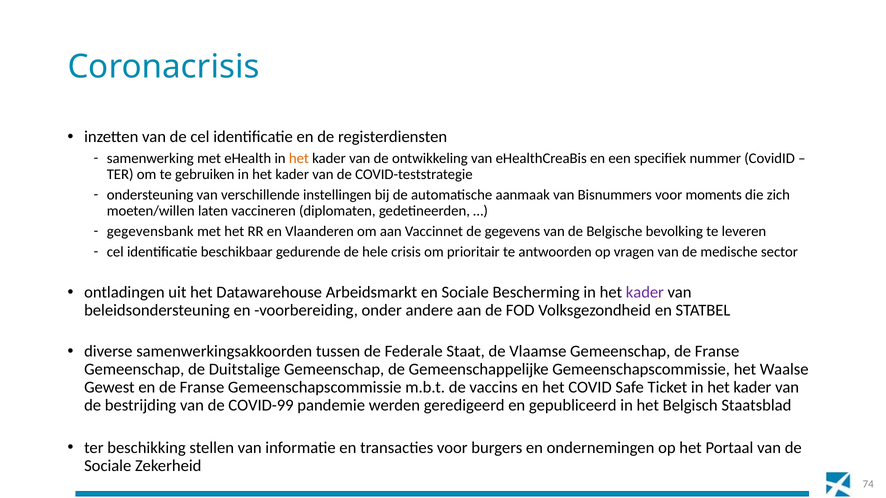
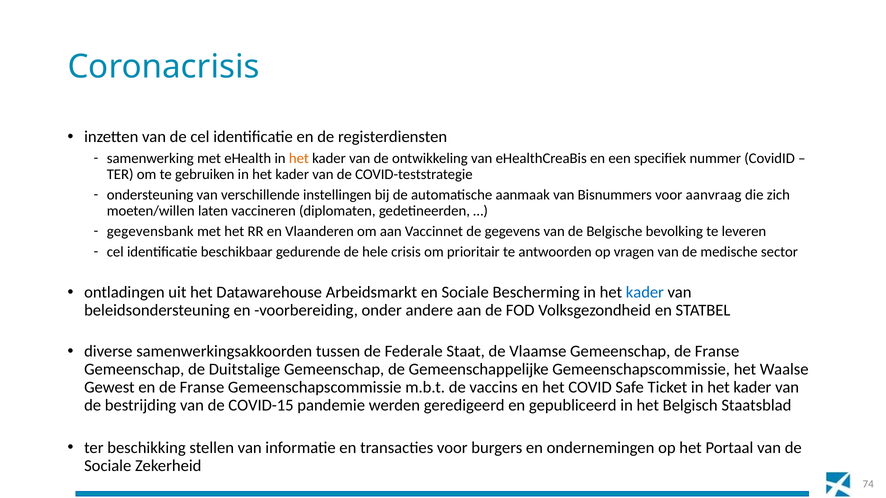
moments: moments -> aanvraag (714, 195)
kader colour: purple -> blue (645, 292)
COVID-99: COVID-99 -> COVID-15 (261, 406)
